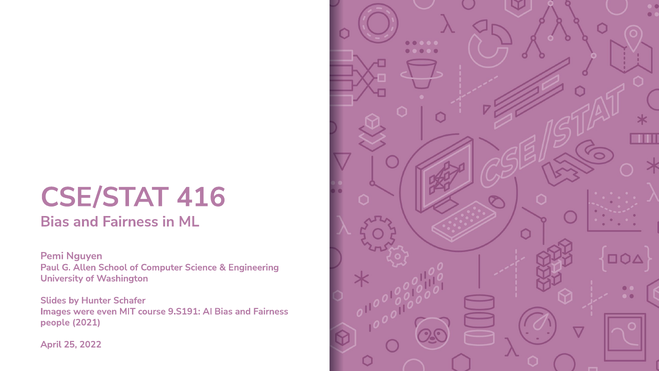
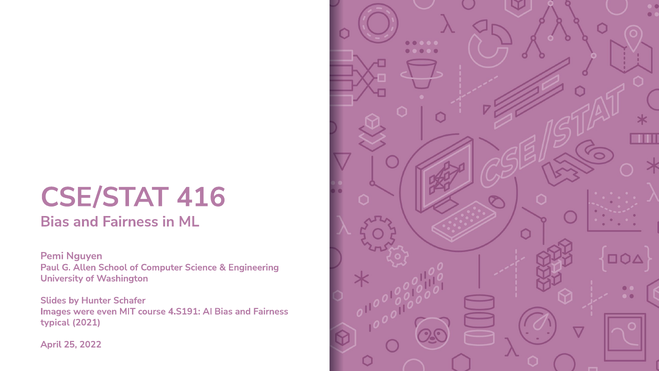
9.S191: 9.S191 -> 4.S191 (184, 311)
people: people -> typical (55, 322)
